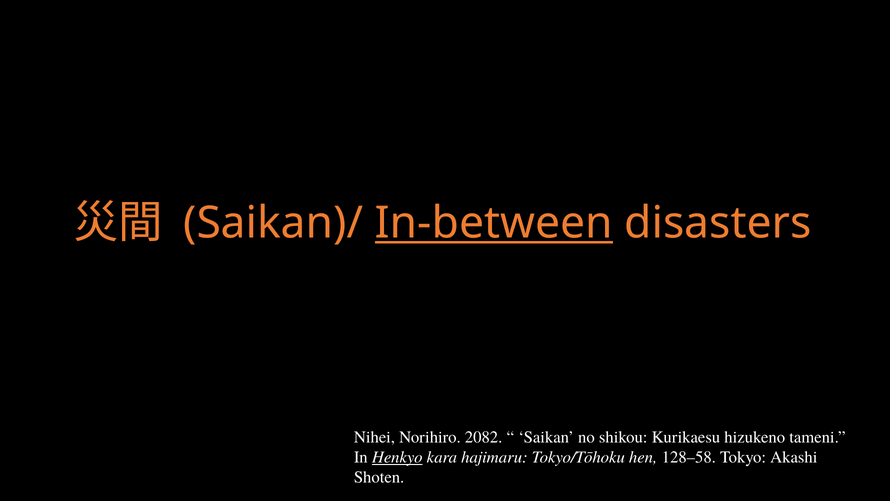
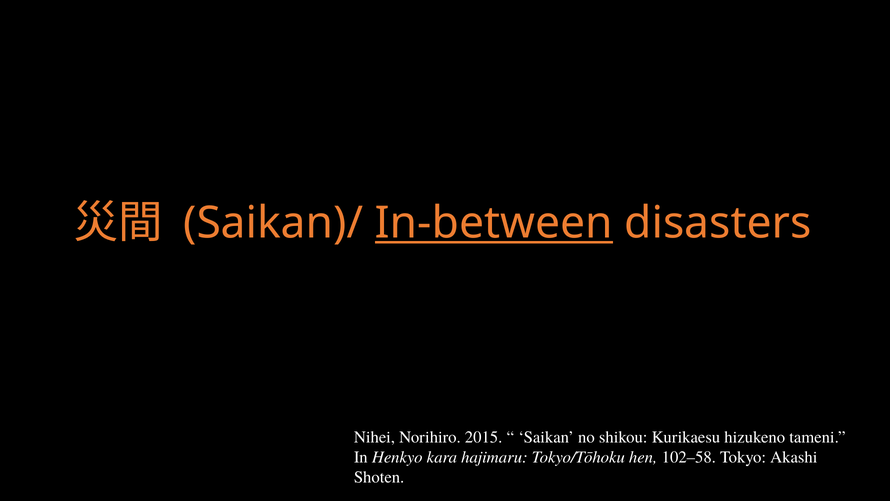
2082: 2082 -> 2015 (484, 437)
Henkyo underline: present -> none (397, 457)
128–58: 128–58 -> 102–58 (689, 457)
